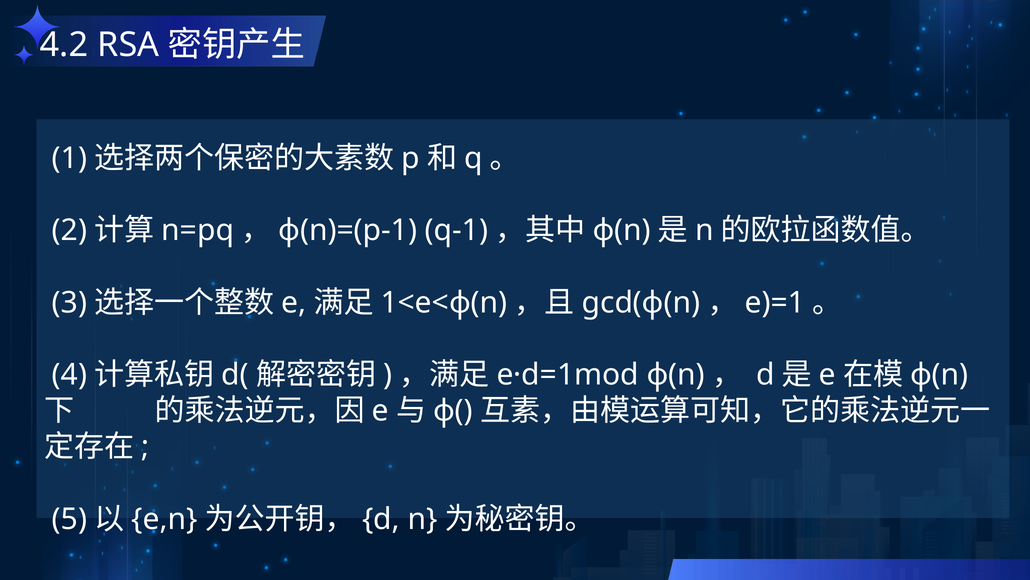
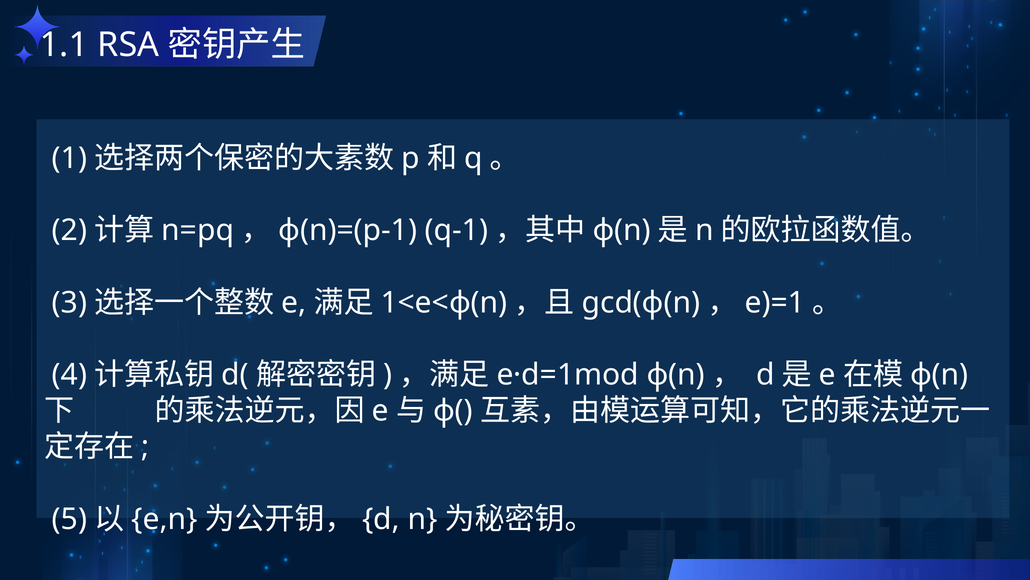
4.2: 4.2 -> 1.1 (64, 45)
